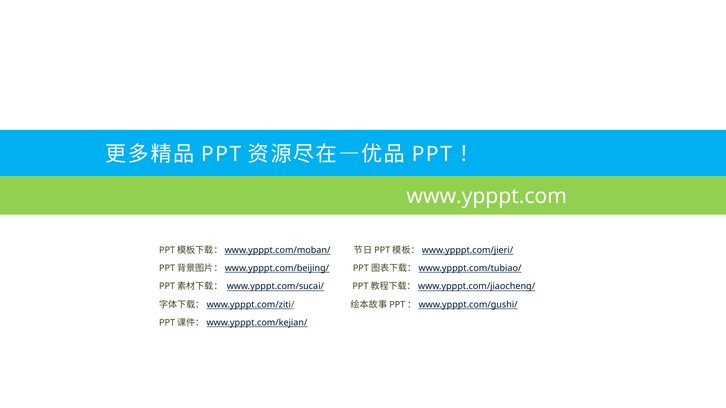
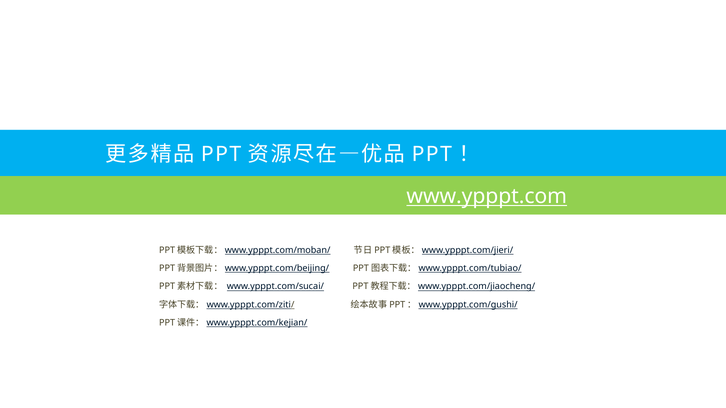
www.ypppt.com underline: none -> present (487, 197)
